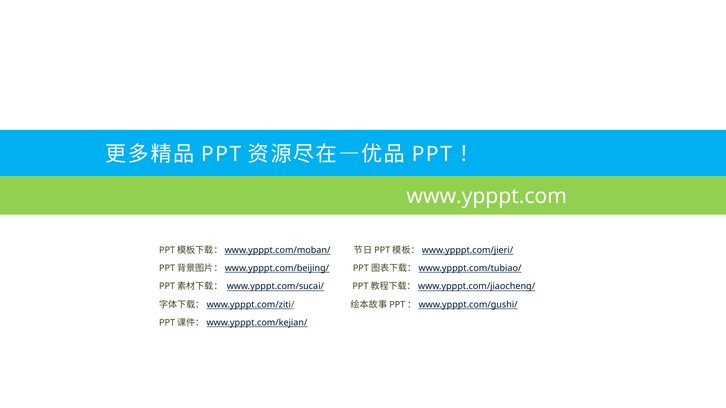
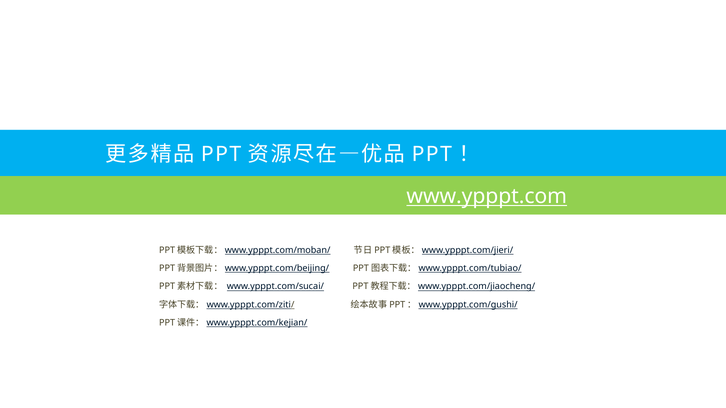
www.ypppt.com underline: none -> present (487, 197)
